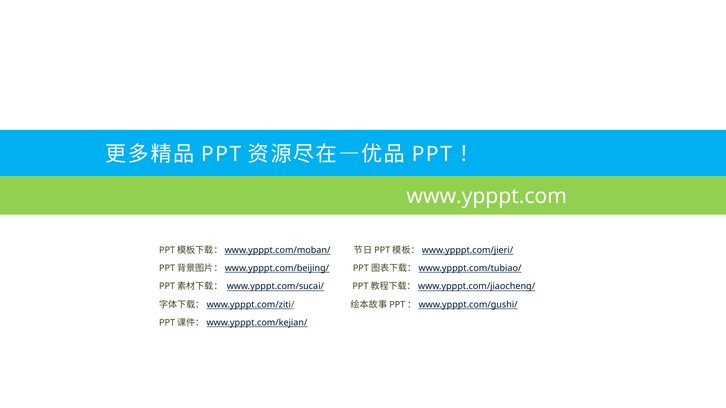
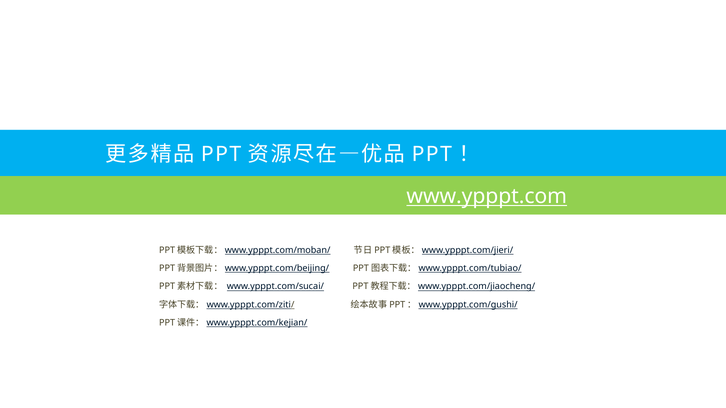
www.ypppt.com underline: none -> present (487, 197)
